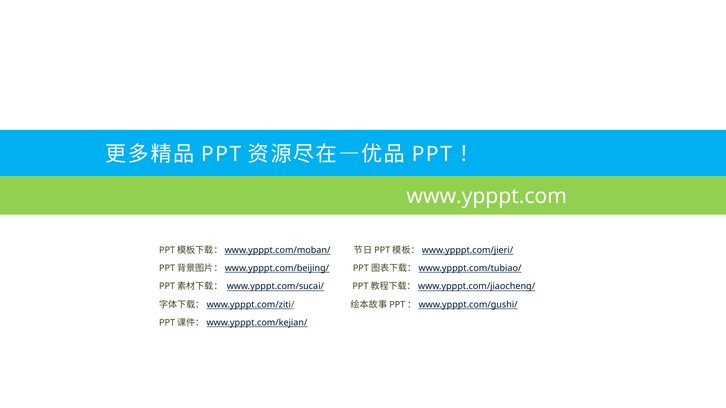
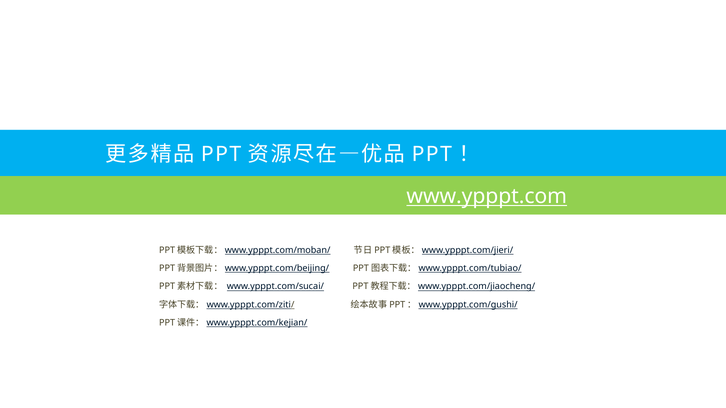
www.ypppt.com underline: none -> present (487, 197)
